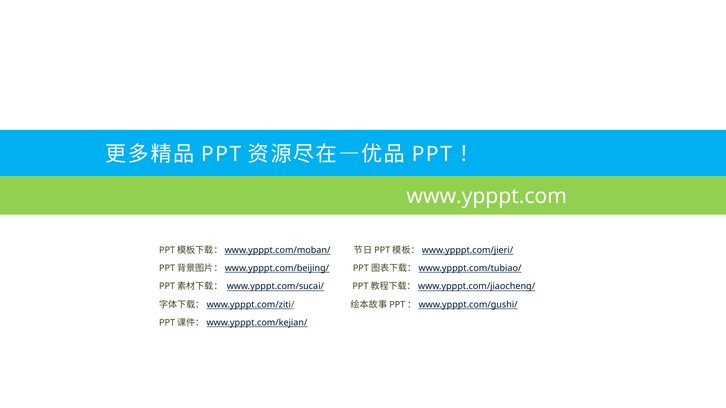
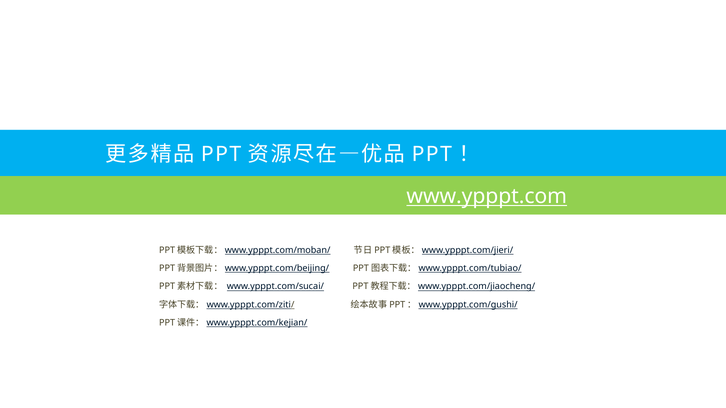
www.ypppt.com underline: none -> present (487, 197)
